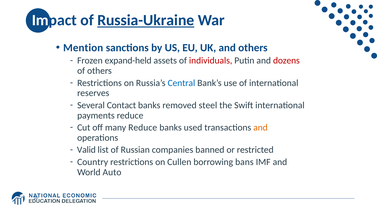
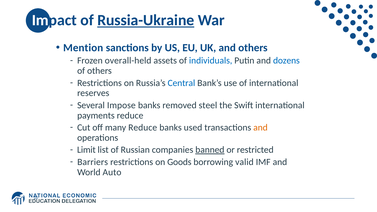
expand-held: expand-held -> overall-held (128, 61)
individuals colour: red -> blue (211, 61)
dozens colour: red -> blue (286, 61)
Contact: Contact -> Impose (121, 105)
Valid: Valid -> Limit (86, 150)
banned underline: none -> present (210, 150)
Country: Country -> Barriers (93, 162)
Cullen: Cullen -> Goods (179, 162)
bans: bans -> valid (244, 162)
